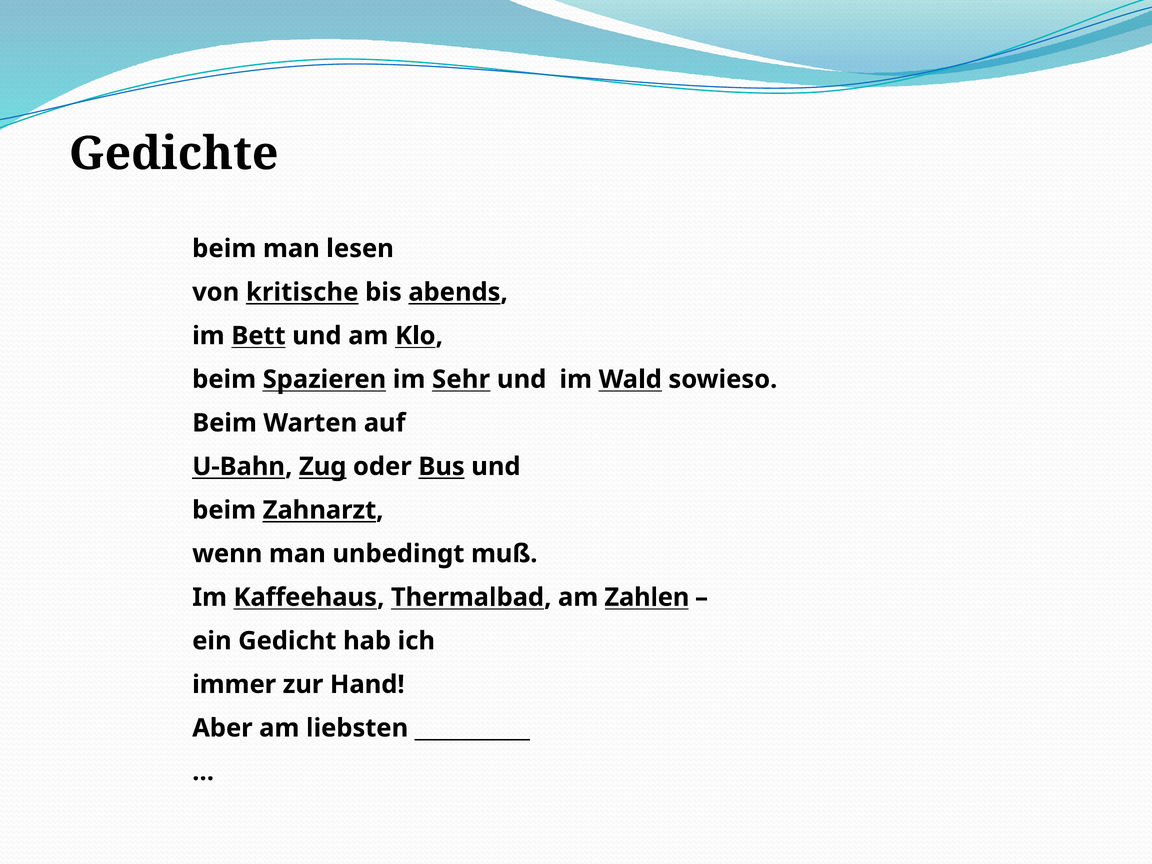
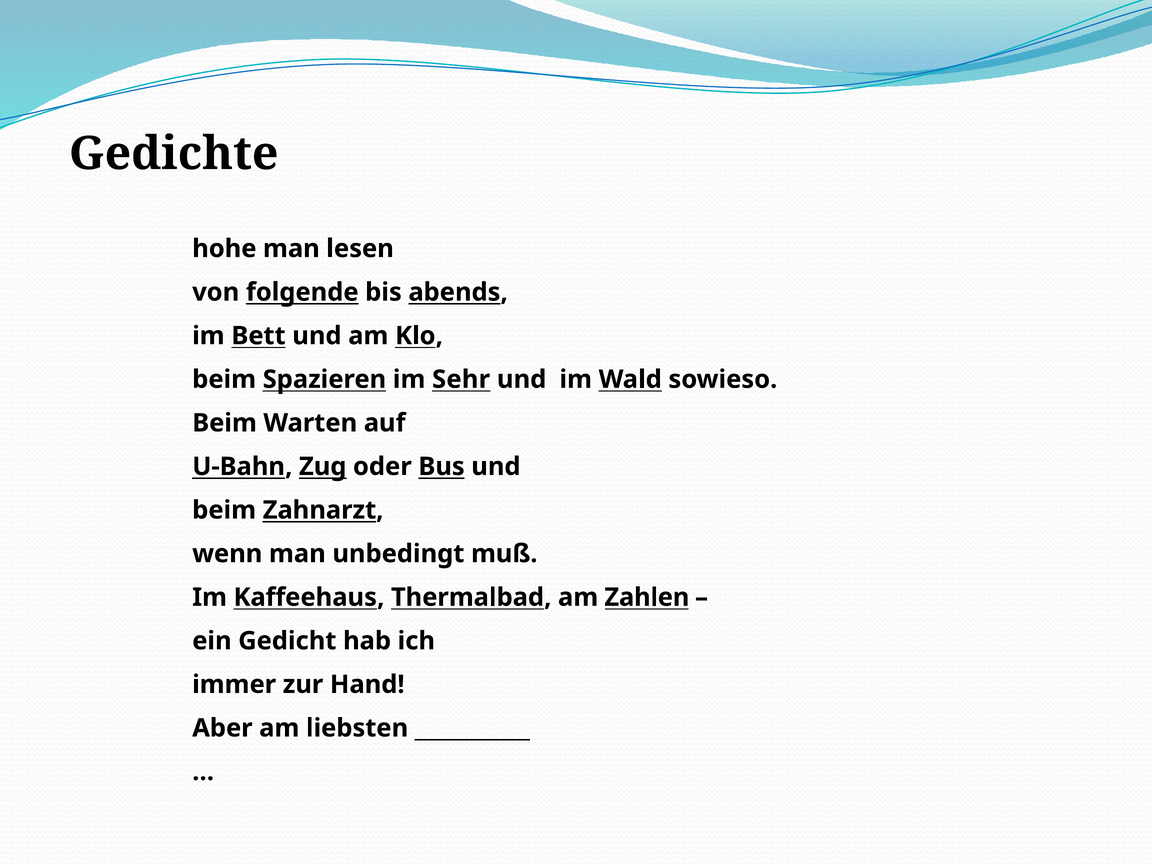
beim: beim -> hohe (224, 249)
kritische: kritische -> folgende (302, 292)
